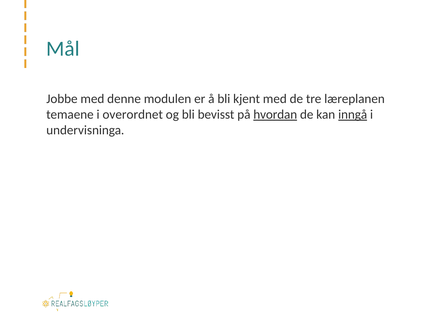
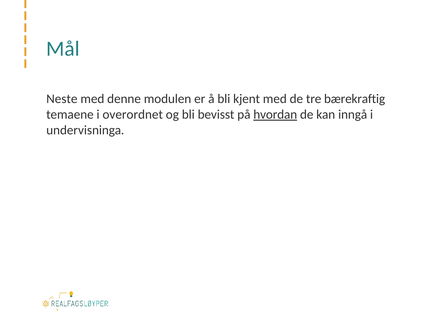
Jobbe: Jobbe -> Neste (62, 99)
læreplanen: læreplanen -> bærekraftig (355, 99)
inngå underline: present -> none (353, 114)
